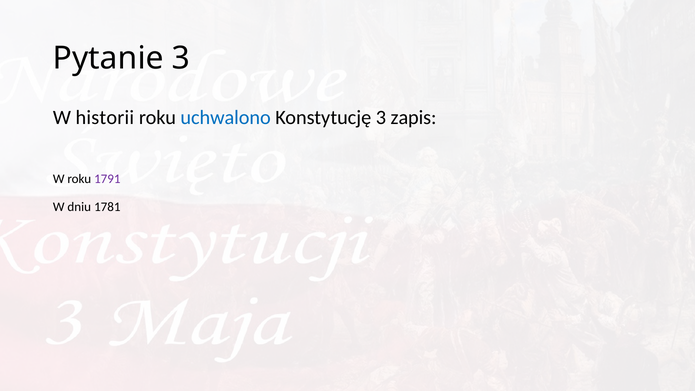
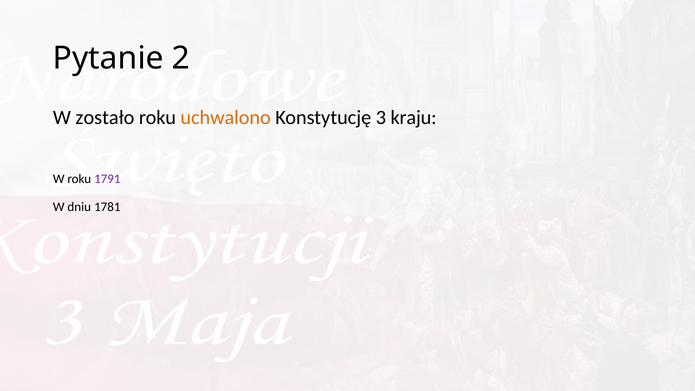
Pytanie 3: 3 -> 2 (181, 58)
historii: historii -> zostało (105, 118)
uchwalono colour: blue -> orange (226, 118)
zapis: zapis -> kraju (414, 118)
